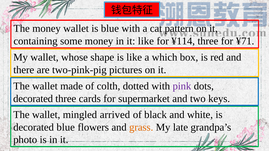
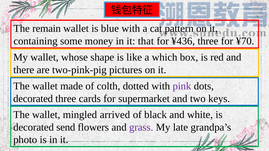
The money: money -> remain (47, 29)
it like: like -> that (146, 41)
¥114: ¥114 -> ¥436 (183, 41)
¥71: ¥71 -> ¥70 (245, 41)
decorated blue: blue -> send (66, 127)
grass colour: orange -> purple (141, 127)
